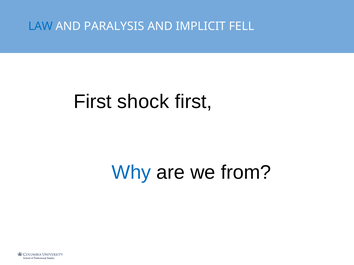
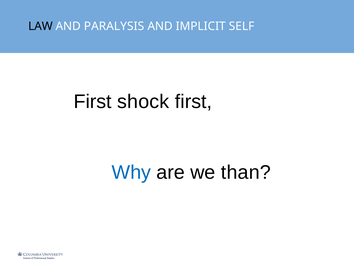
LAW colour: blue -> black (40, 26)
FELL: FELL -> SELF (242, 26)
from: from -> than (246, 173)
